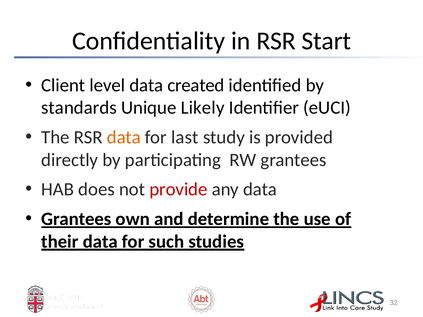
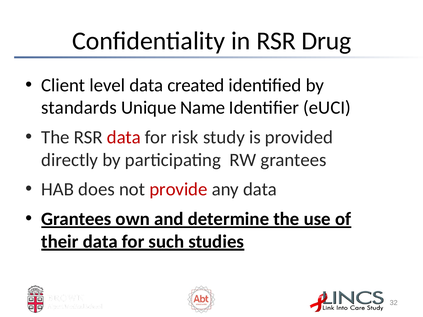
Start: Start -> Drug (326, 41)
Likely: Likely -> Name (203, 108)
data colour: orange -> red (124, 137)
last: last -> risk (185, 137)
